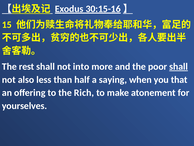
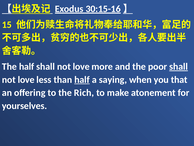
The rest: rest -> half (27, 66)
into: into -> love (81, 66)
also: also -> love (26, 79)
half underline: none -> present (82, 79)
